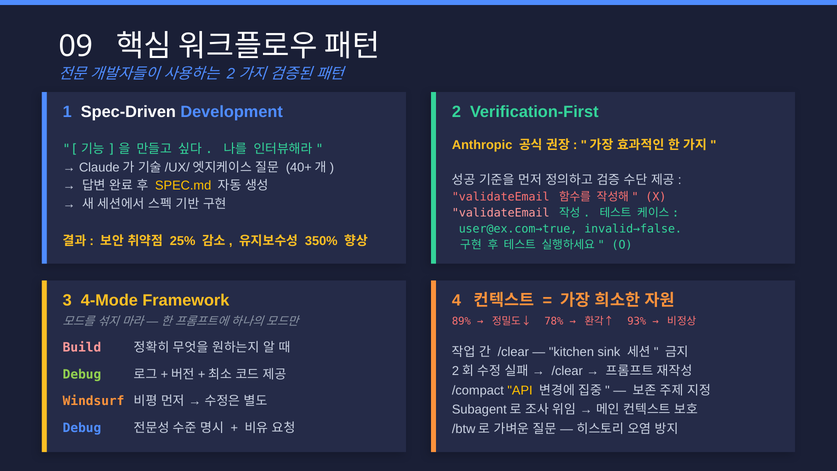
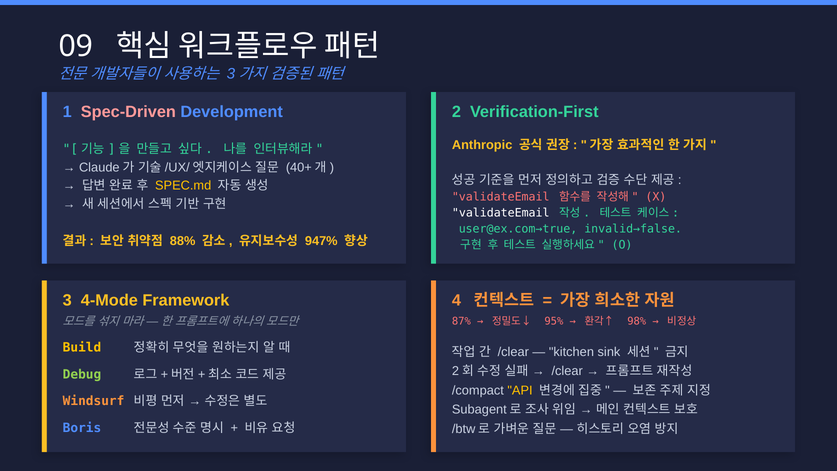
2: 2 -> 3 (231, 74)
Spec-Driven colour: white -> pink (128, 112)
validateEmail colour: pink -> white (501, 213)
25%: 25% -> 88% (183, 241)
350%: 350% -> 947% (321, 241)
89%: 89% -> 87% (461, 321)
78%: 78% -> 95% (554, 321)
93%: 93% -> 98% (637, 321)
Build colour: pink -> yellow (82, 347)
Debug: Debug -> Boris (82, 428)
